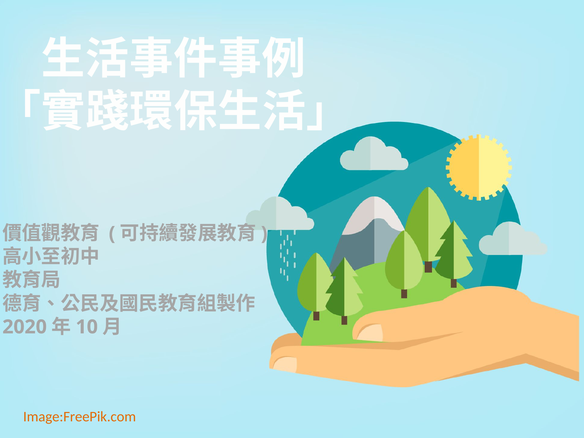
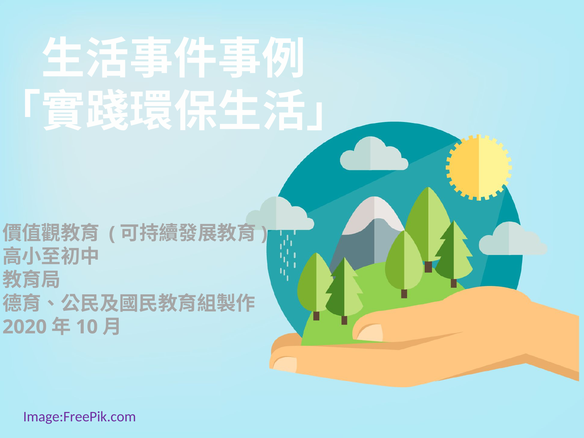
Image:FreePik.com colour: orange -> purple (80, 417)
